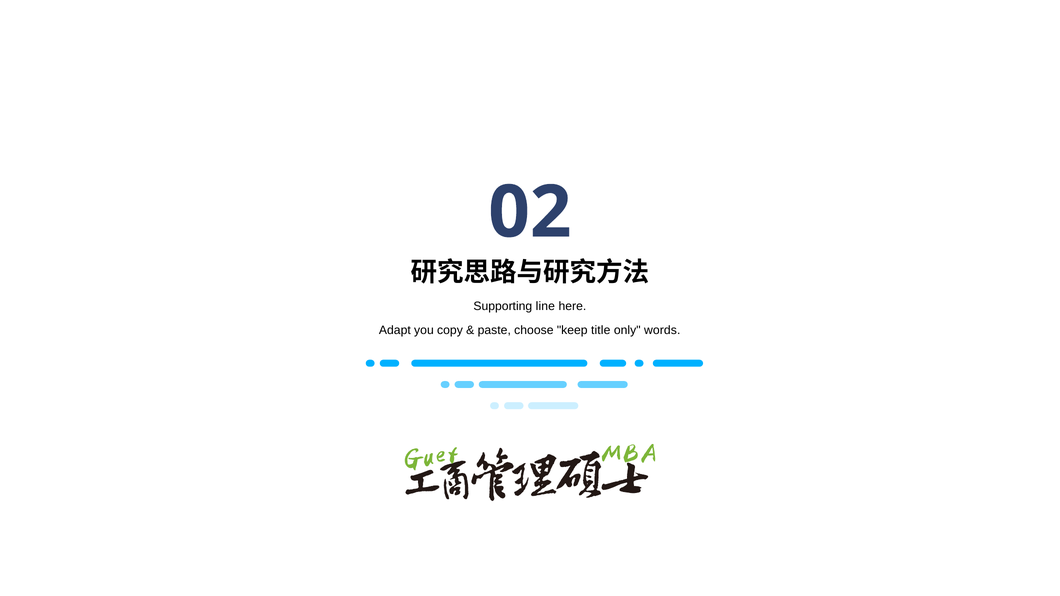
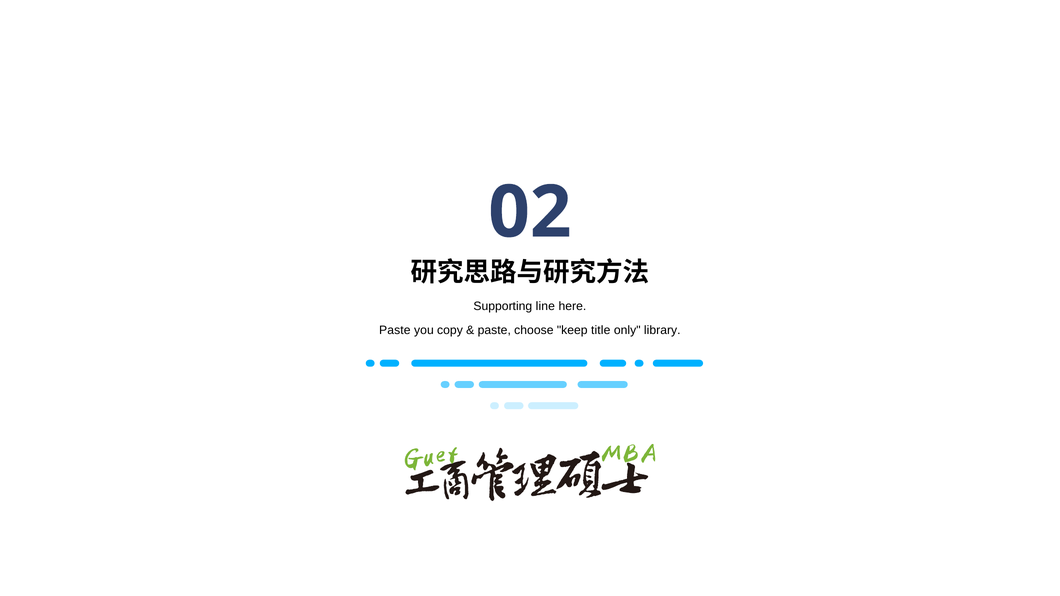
Adapt: Adapt -> Paste (395, 331)
words: words -> library (662, 331)
